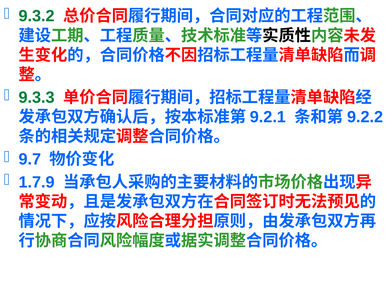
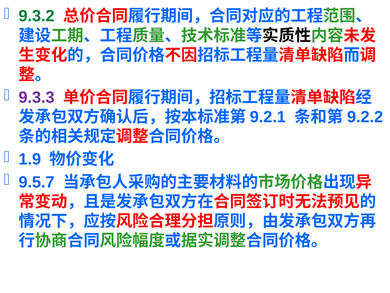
9.3.3 colour: green -> purple (37, 97)
9.7: 9.7 -> 1.9 (30, 159)
1.7.9: 1.7.9 -> 9.5.7 (37, 182)
